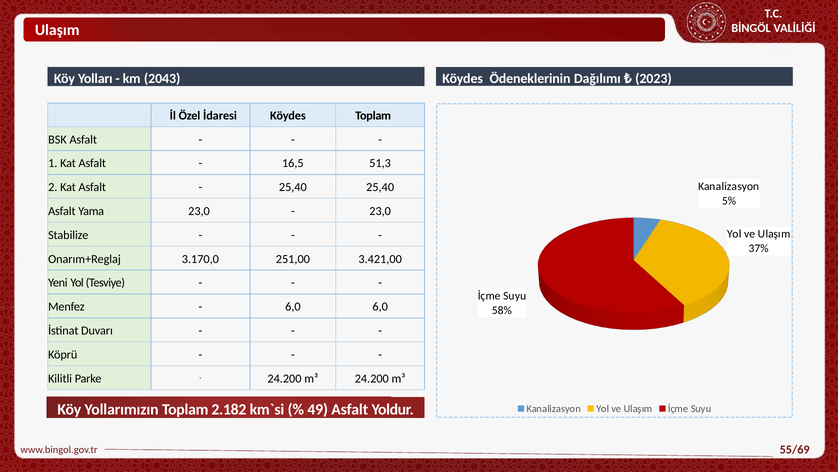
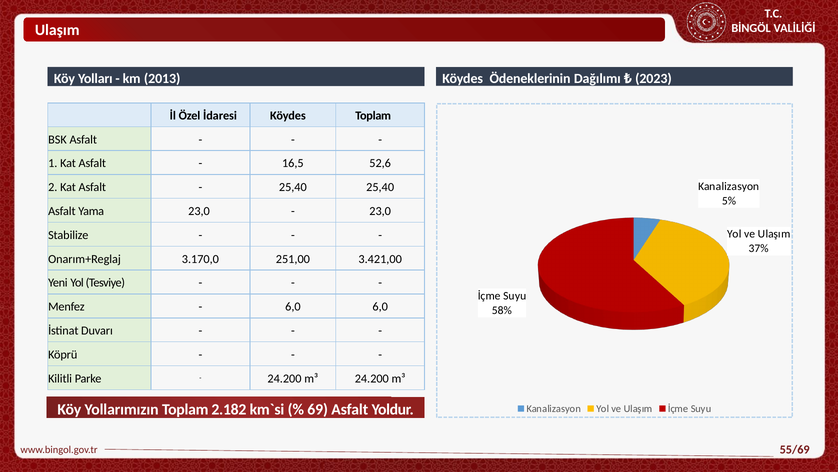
2043: 2043 -> 2013 (162, 79)
51,3: 51,3 -> 52,6 (380, 163)
49: 49 -> 69 (318, 409)
